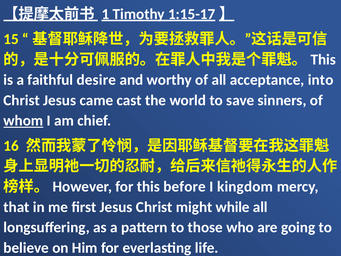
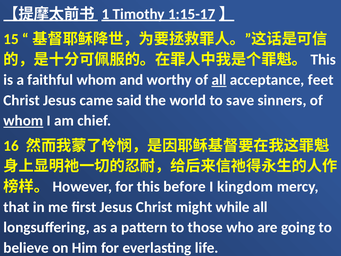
faithful desire: desire -> whom (96, 80)
all underline: none -> present (219, 80)
into: into -> feet (321, 80)
cast: cast -> said (129, 100)
